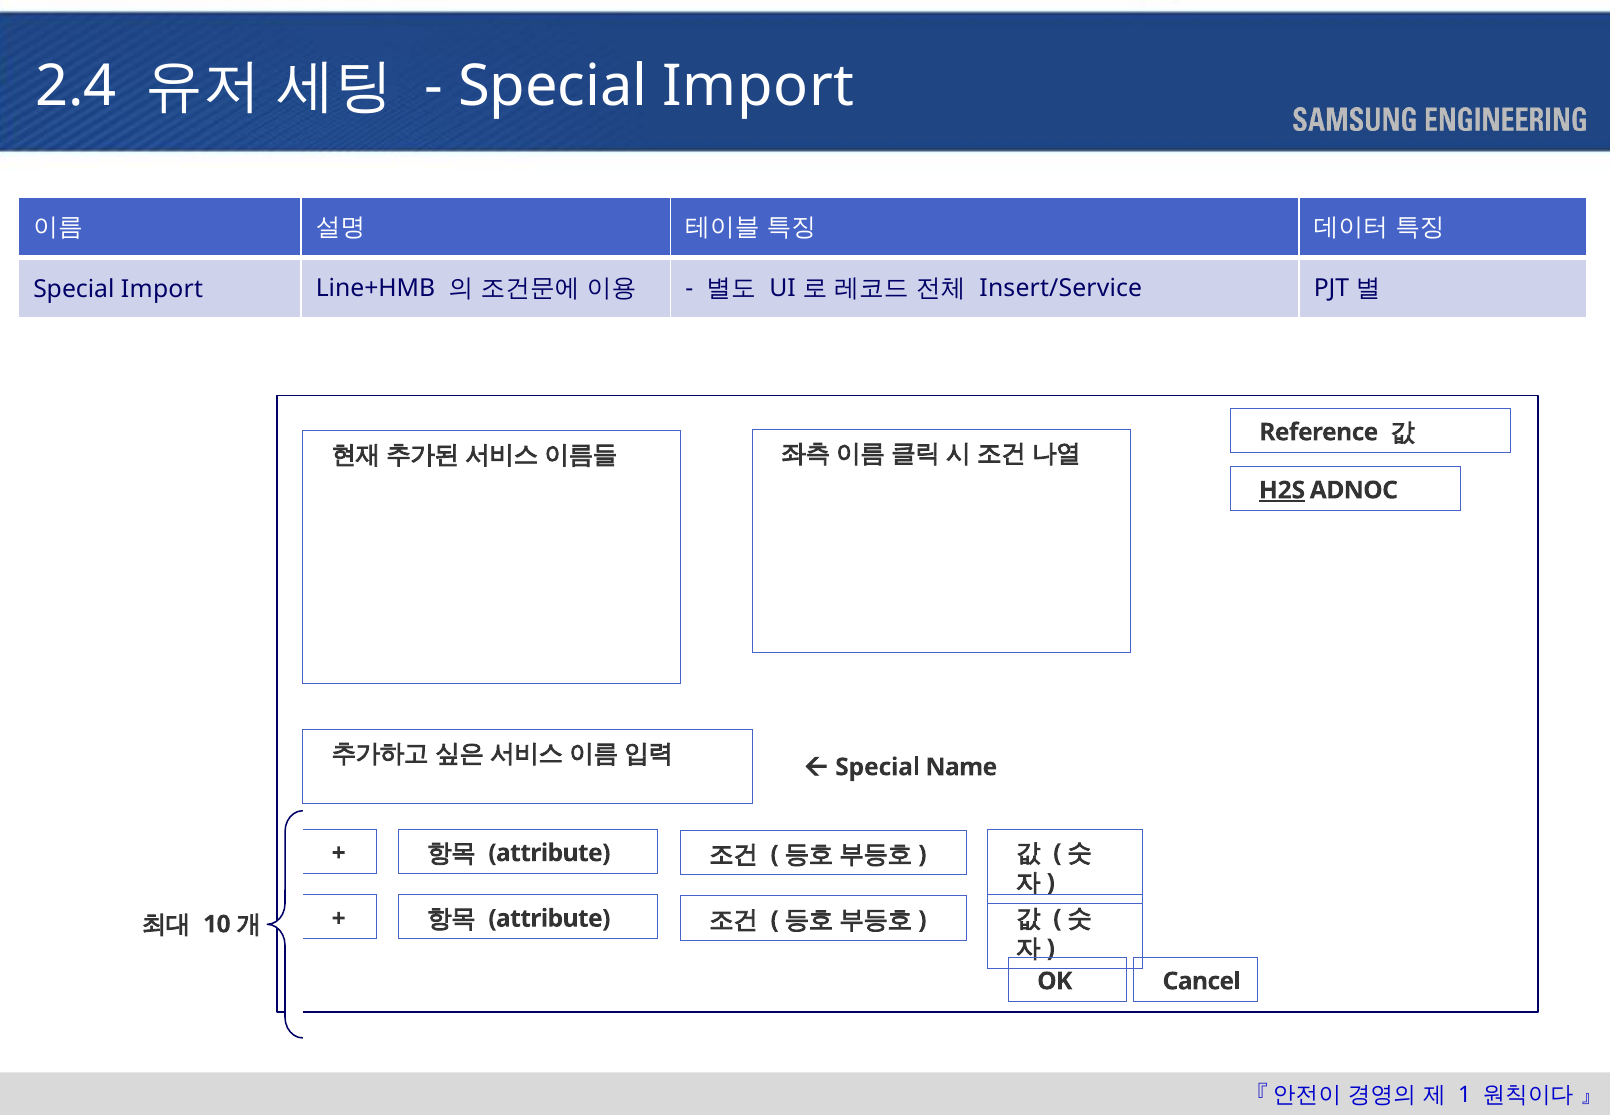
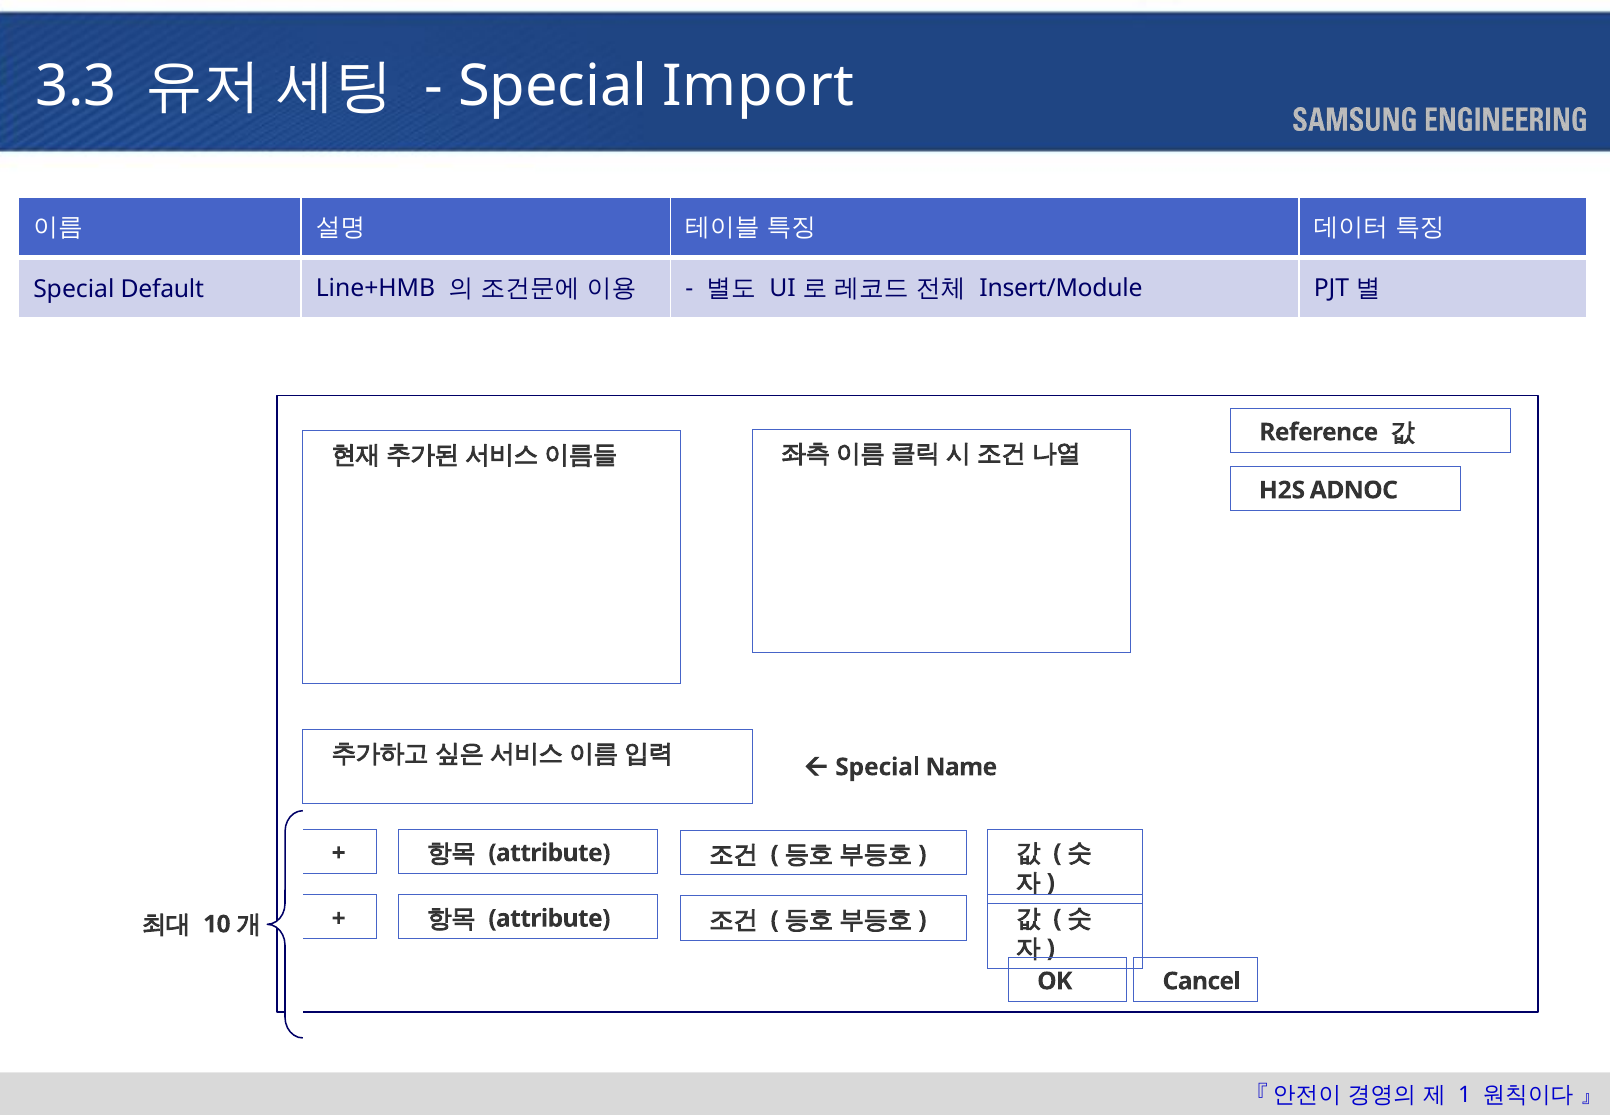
2.4: 2.4 -> 3.3 (76, 86)
Import: Import -> Default (162, 289)
Insert/Service: Insert/Service -> Insert/Module (1061, 289)
H2S underline: present -> none (1282, 490)
